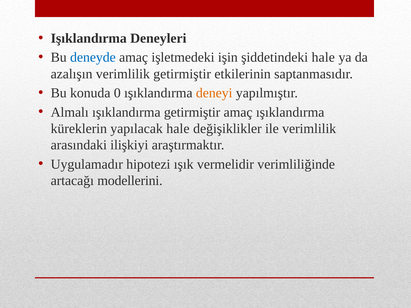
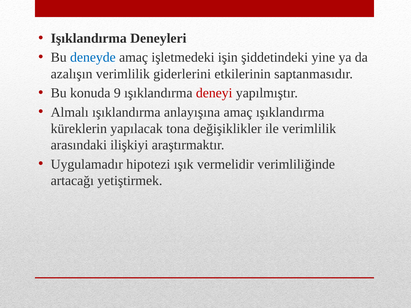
şiddetindeki hale: hale -> yine (323, 57)
verimlilik getirmiştir: getirmiştir -> giderlerini (182, 74)
0: 0 -> 9 (117, 93)
deneyi colour: orange -> red (214, 93)
ışıklandırma getirmiştir: getirmiştir -> anlayışına (192, 112)
yapılacak hale: hale -> tona (178, 129)
modellerini: modellerini -> yetiştirmek (130, 181)
